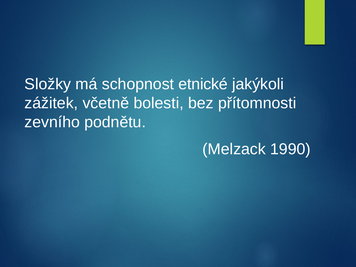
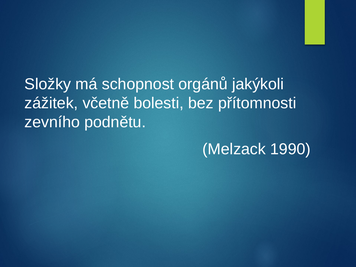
etnické: etnické -> orgánů (203, 84)
